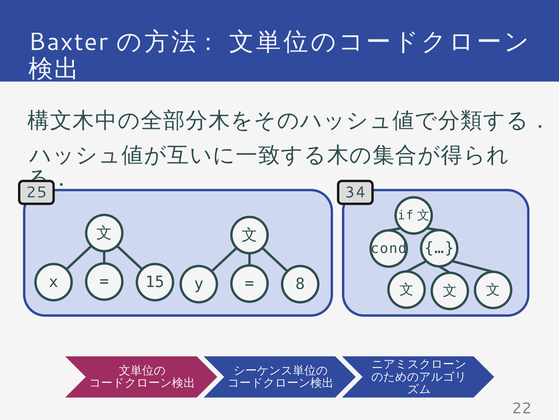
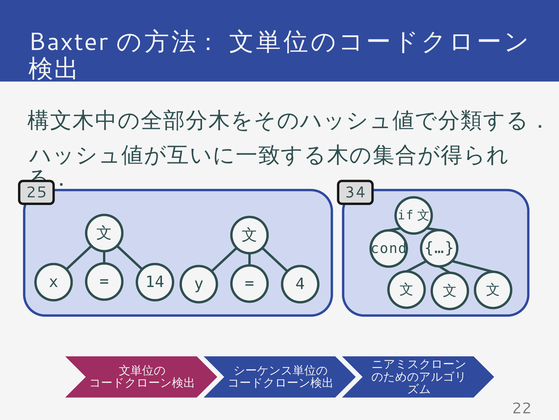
15: 15 -> 14 (155, 282)
8: 8 -> 4 (300, 284)
